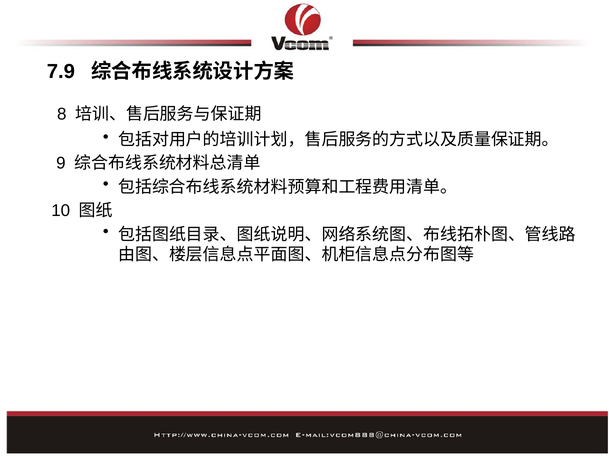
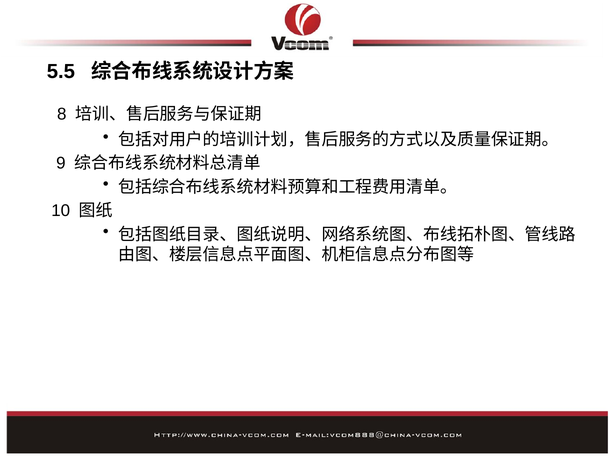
7.9: 7.9 -> 5.5 (61, 72)
